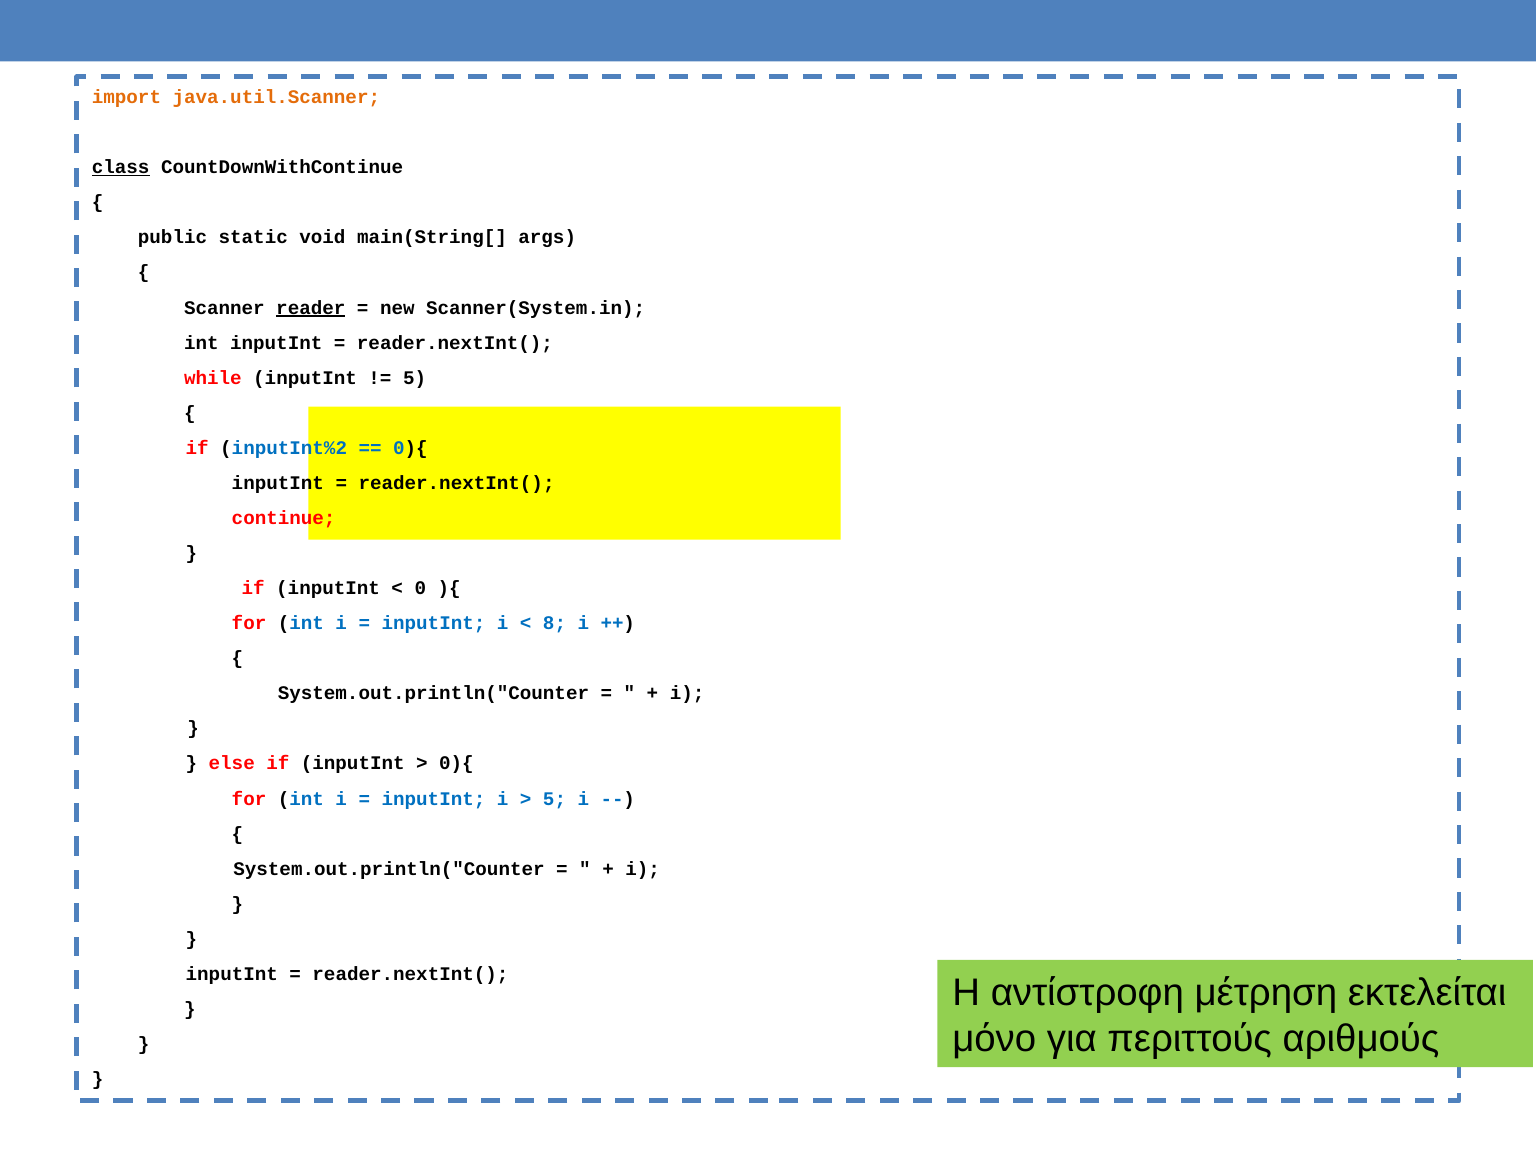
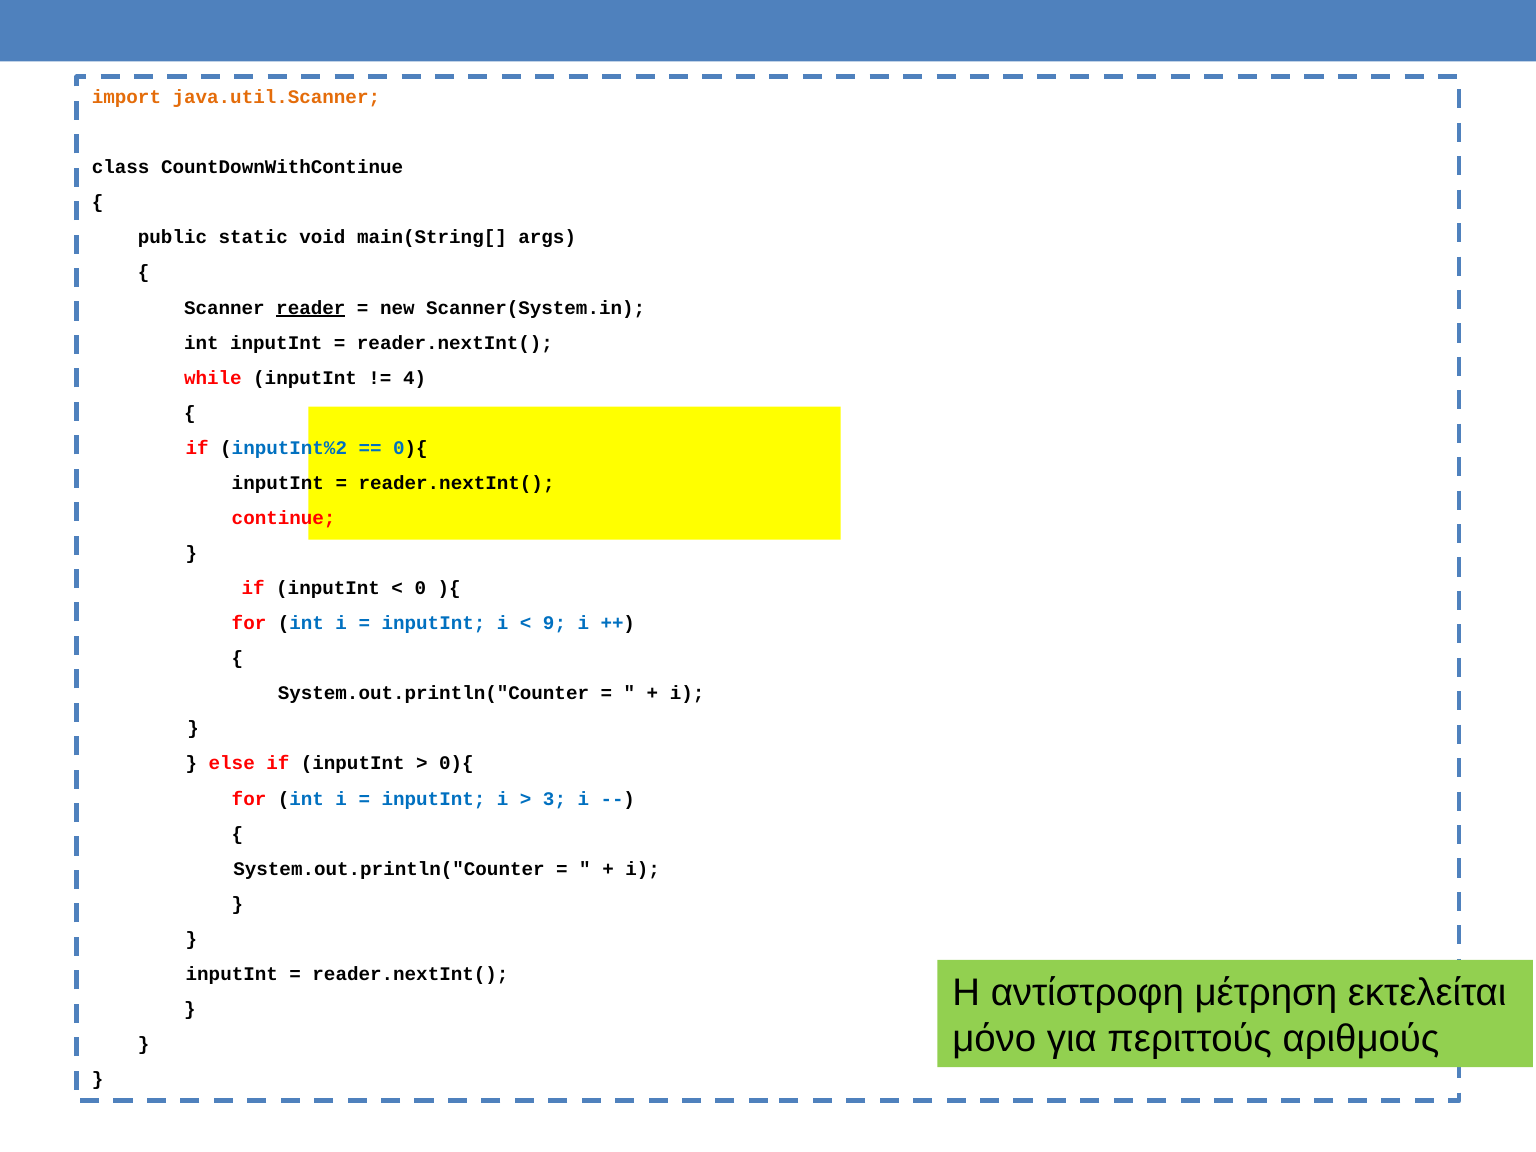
class underline: present -> none (121, 167)
5: 5 -> 4 (415, 378)
8: 8 -> 9 (555, 623)
5: 5 -> 3 (555, 799)
